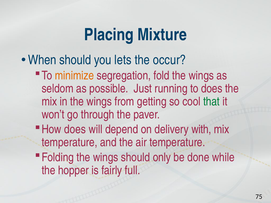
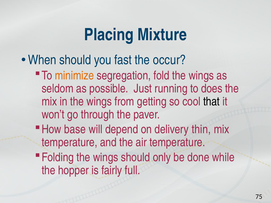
lets: lets -> fast (123, 60)
that colour: green -> black (211, 102)
How does: does -> base (75, 130)
with: with -> thin (201, 130)
